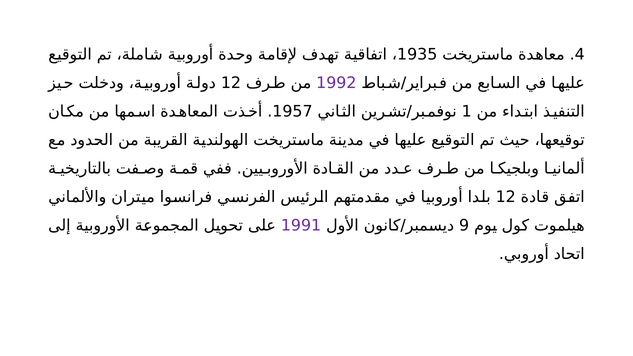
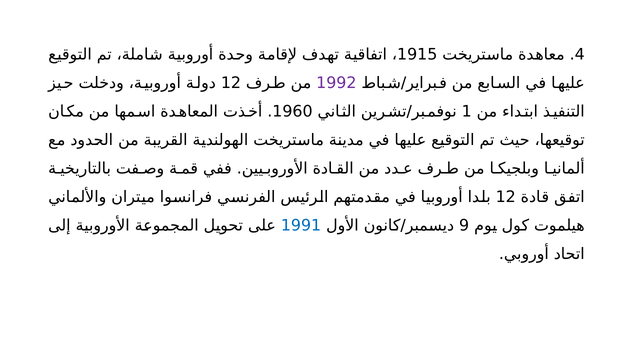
1935: 1935 -> 1915 (417, 55)
1957: 1957 -> 1960 (292, 112)
1991 colour: purple -> blue (301, 226)
